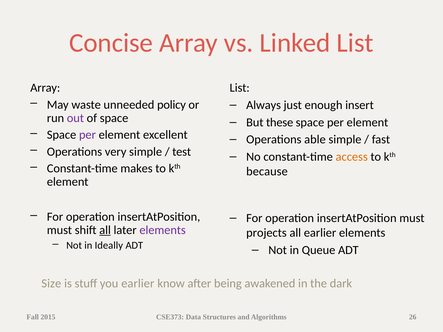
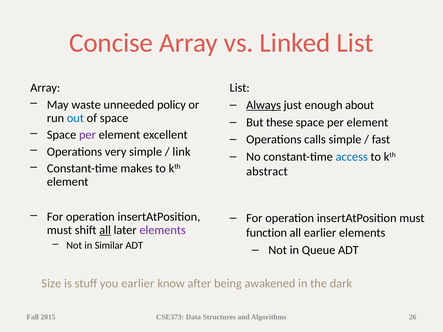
Always underline: none -> present (264, 105)
insert: insert -> about (360, 105)
out colour: purple -> blue (75, 118)
able: able -> calls (315, 140)
test: test -> link (182, 152)
access colour: orange -> blue (352, 157)
because: because -> abstract (267, 172)
projects: projects -> function (267, 233)
Ideally: Ideally -> Similar (109, 245)
